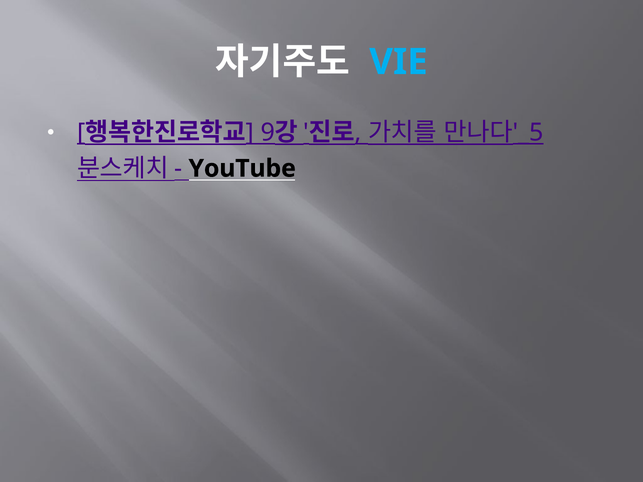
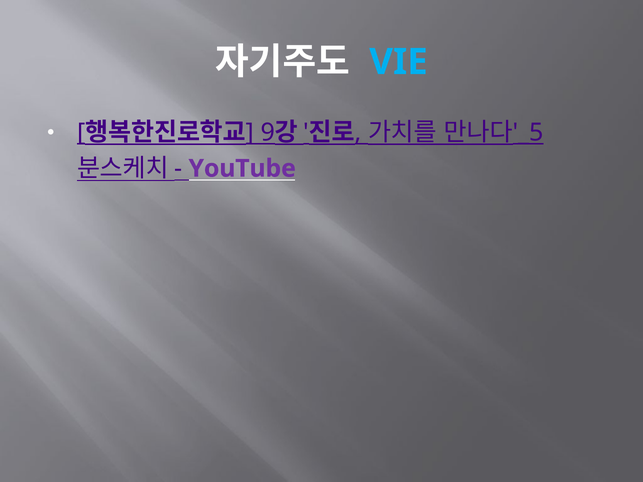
YouTube colour: black -> purple (242, 169)
